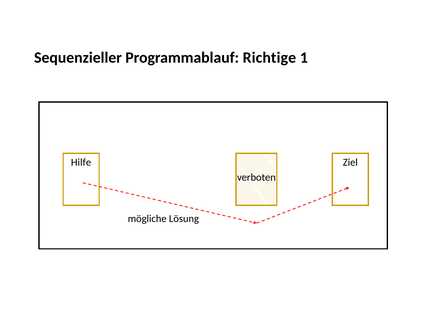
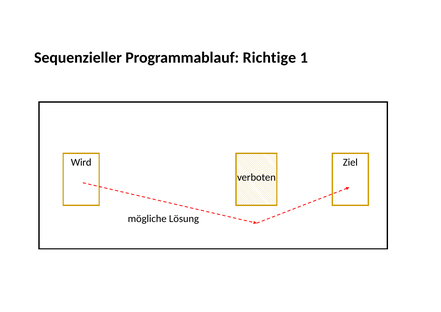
Hilfe: Hilfe -> Wird (81, 162)
